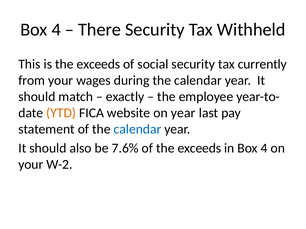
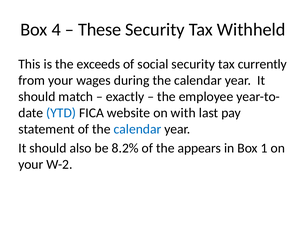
There: There -> These (100, 30)
YTD colour: orange -> blue (61, 113)
on year: year -> with (183, 113)
7.6%: 7.6% -> 8.2% (125, 149)
of the exceeds: exceeds -> appears (199, 149)
in Box 4: 4 -> 1 (264, 149)
